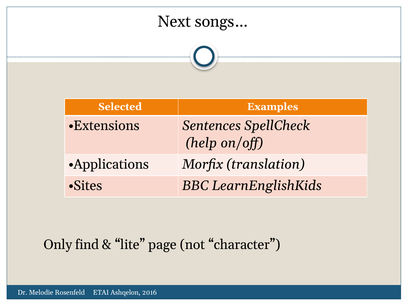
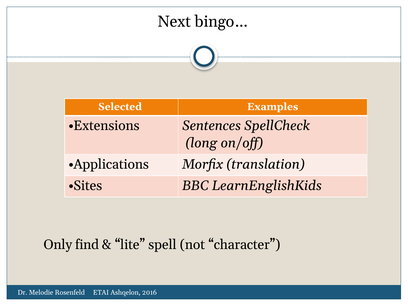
songs…: songs… -> bingo… (221, 22)
help: help -> long (201, 143)
page: page -> spell (162, 245)
